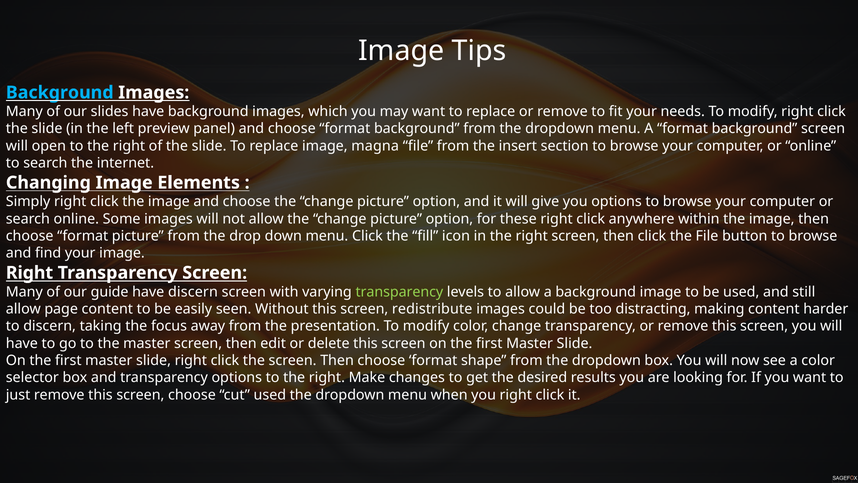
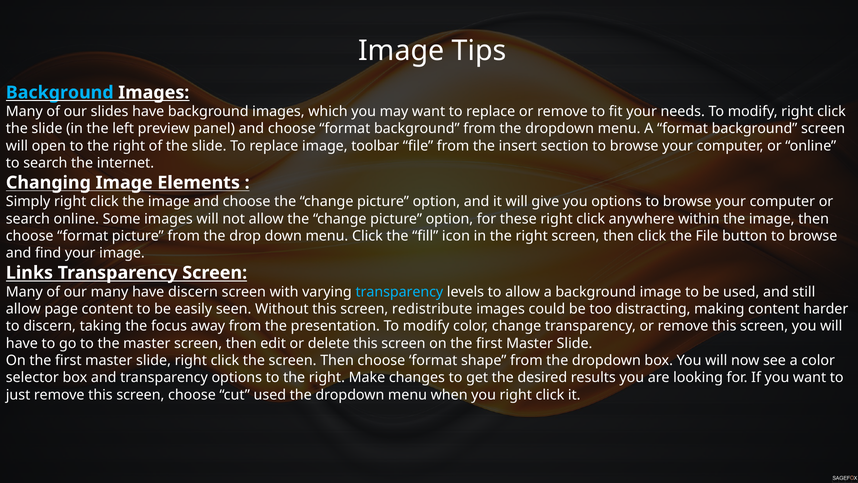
magna: magna -> toolbar (375, 146)
Right: Right -> Links (29, 273)
our guide: guide -> many (110, 292)
transparency colour: light green -> light blue (399, 292)
